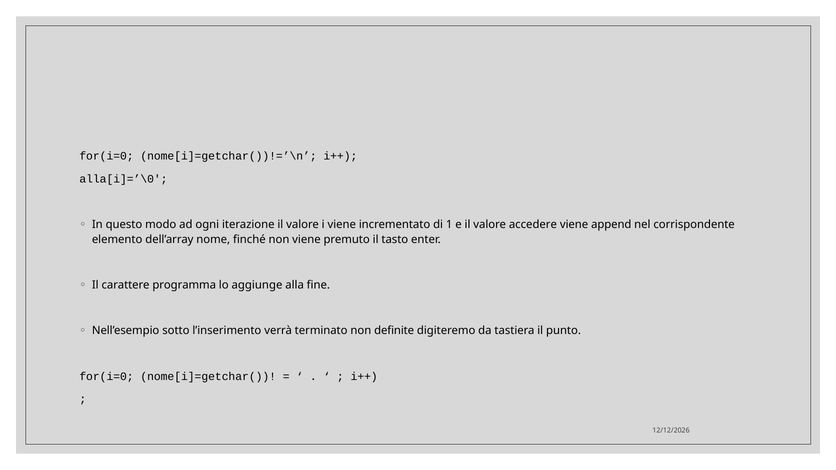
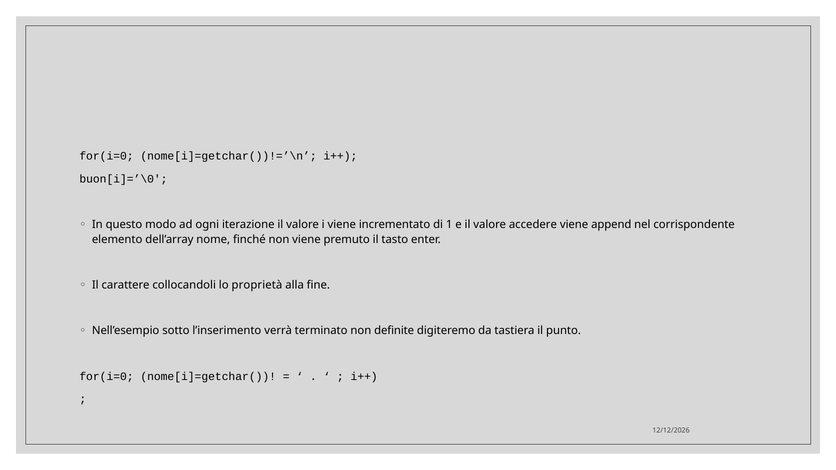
alla[i]=’\0′: alla[i]=’\0′ -> buon[i]=’\0′ (123, 179)
programma: programma -> collocandoli (184, 285)
aggiunge: aggiunge -> proprietà (257, 285)
